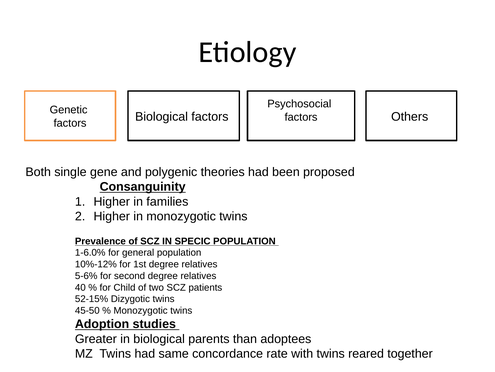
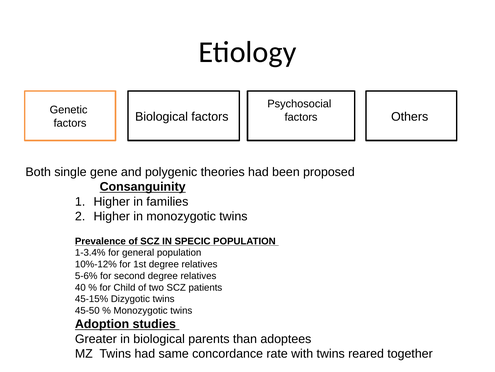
1-6.0%: 1-6.0% -> 1-3.4% (90, 252)
52-15%: 52-15% -> 45-15% (92, 298)
